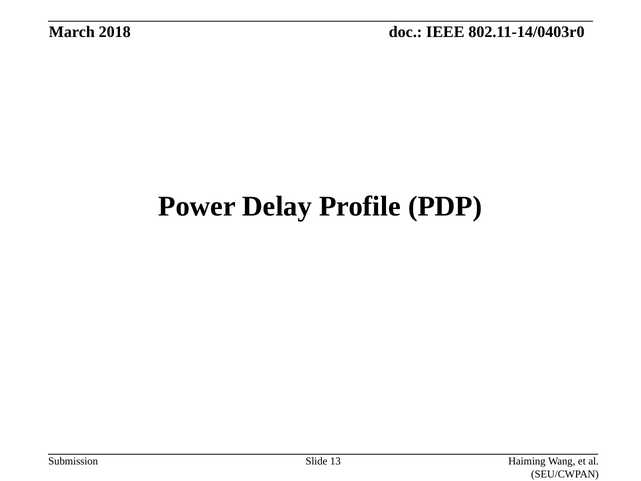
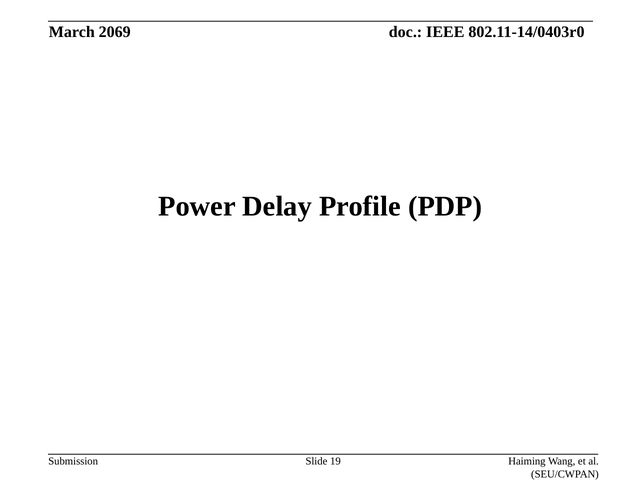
2018: 2018 -> 2069 (115, 32)
13: 13 -> 19 (335, 461)
